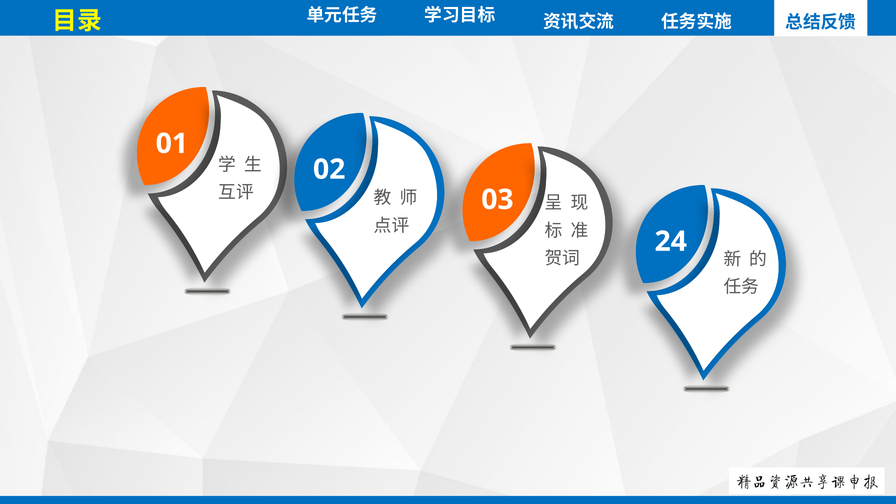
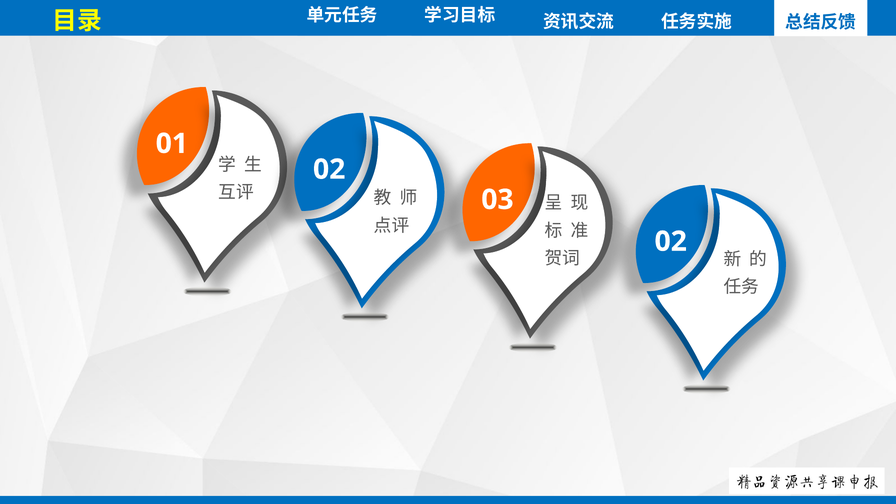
24: 24 -> 02 (671, 242)
